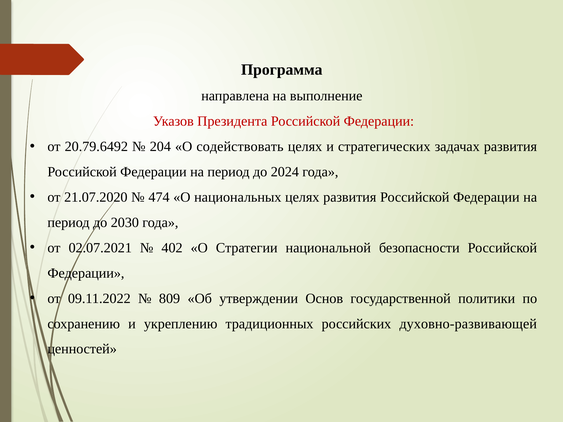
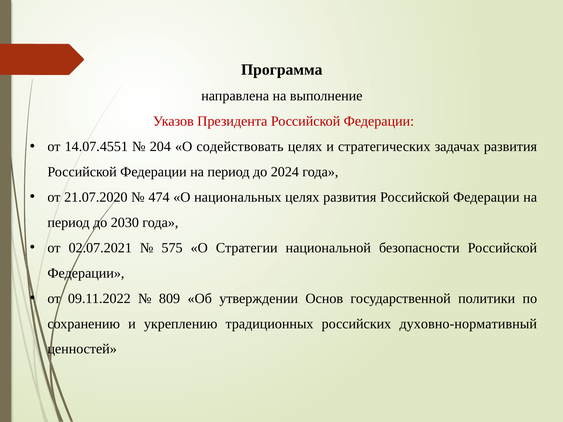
20.79.6492: 20.79.6492 -> 14.07.4551 (96, 147)
402: 402 -> 575 (172, 248)
духовно-развивающей: духовно-развивающей -> духовно-нормативный (468, 324)
